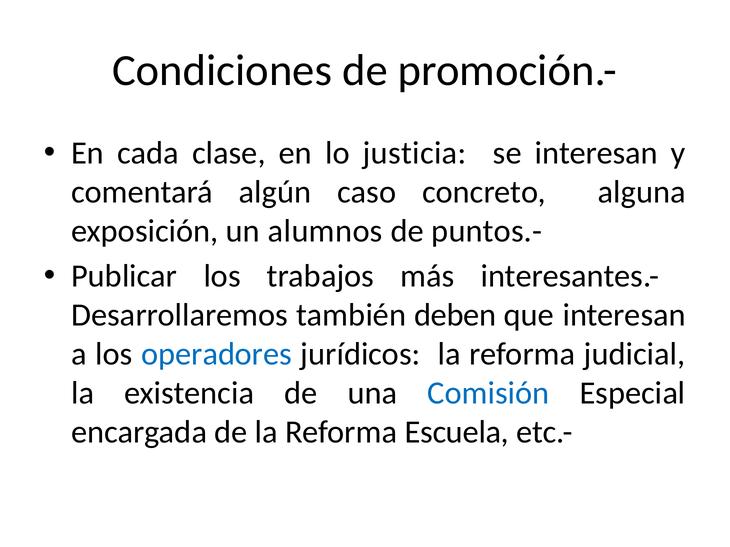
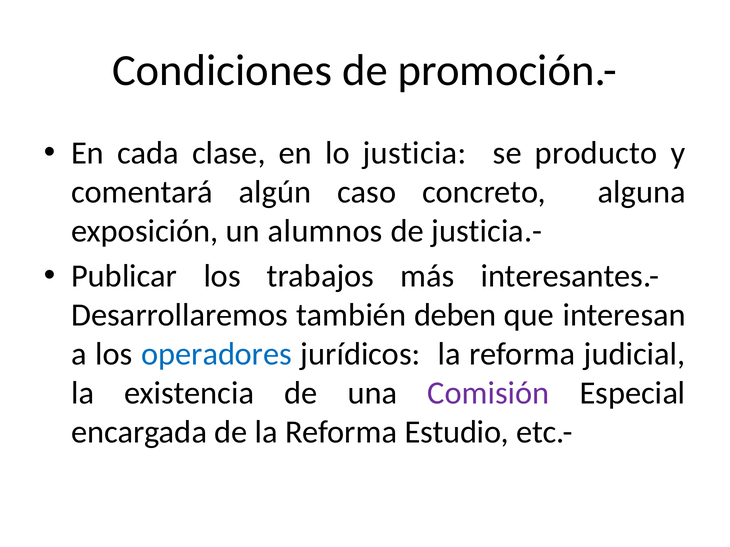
se interesan: interesan -> producto (596, 153)
puntos.-: puntos.- -> justicia.- (487, 231)
Comisión colour: blue -> purple (488, 393)
Escuela: Escuela -> Estudio (457, 432)
